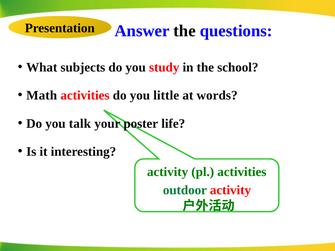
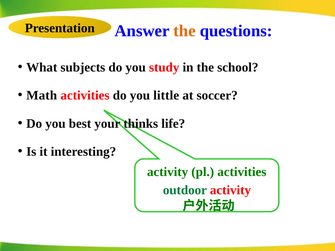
the colour: black -> orange (185, 31)
words: words -> soccer (217, 95)
talk: talk -> best (80, 124)
poster: poster -> thinks (141, 124)
